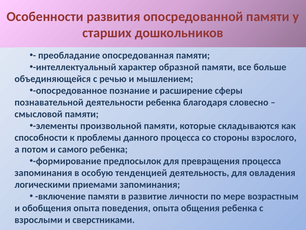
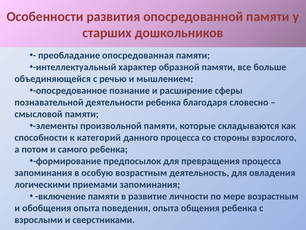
проблемы: проблемы -> категорий (99, 137)
особую тенденцией: тенденцией -> возрастным (141, 173)
